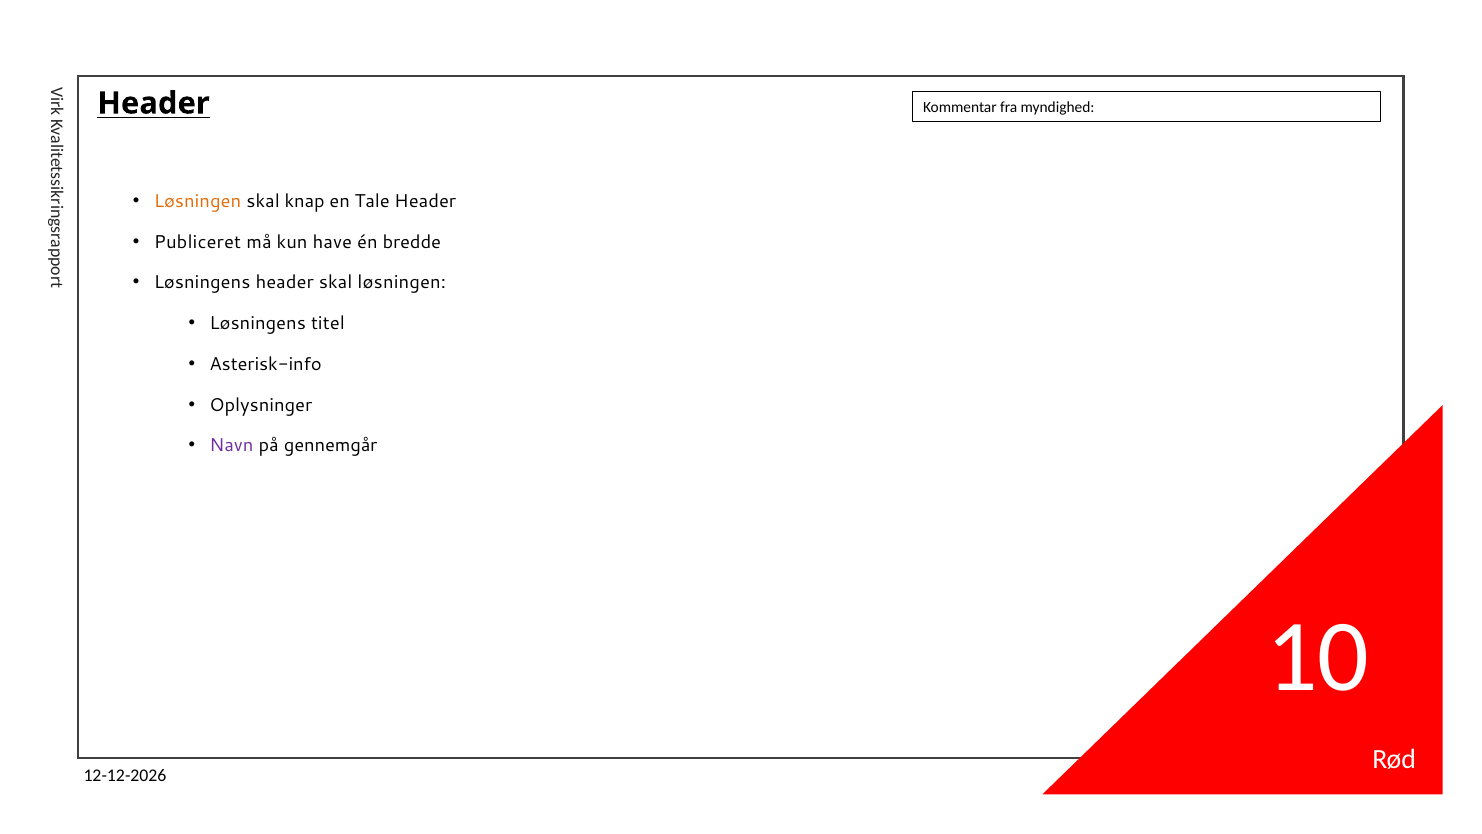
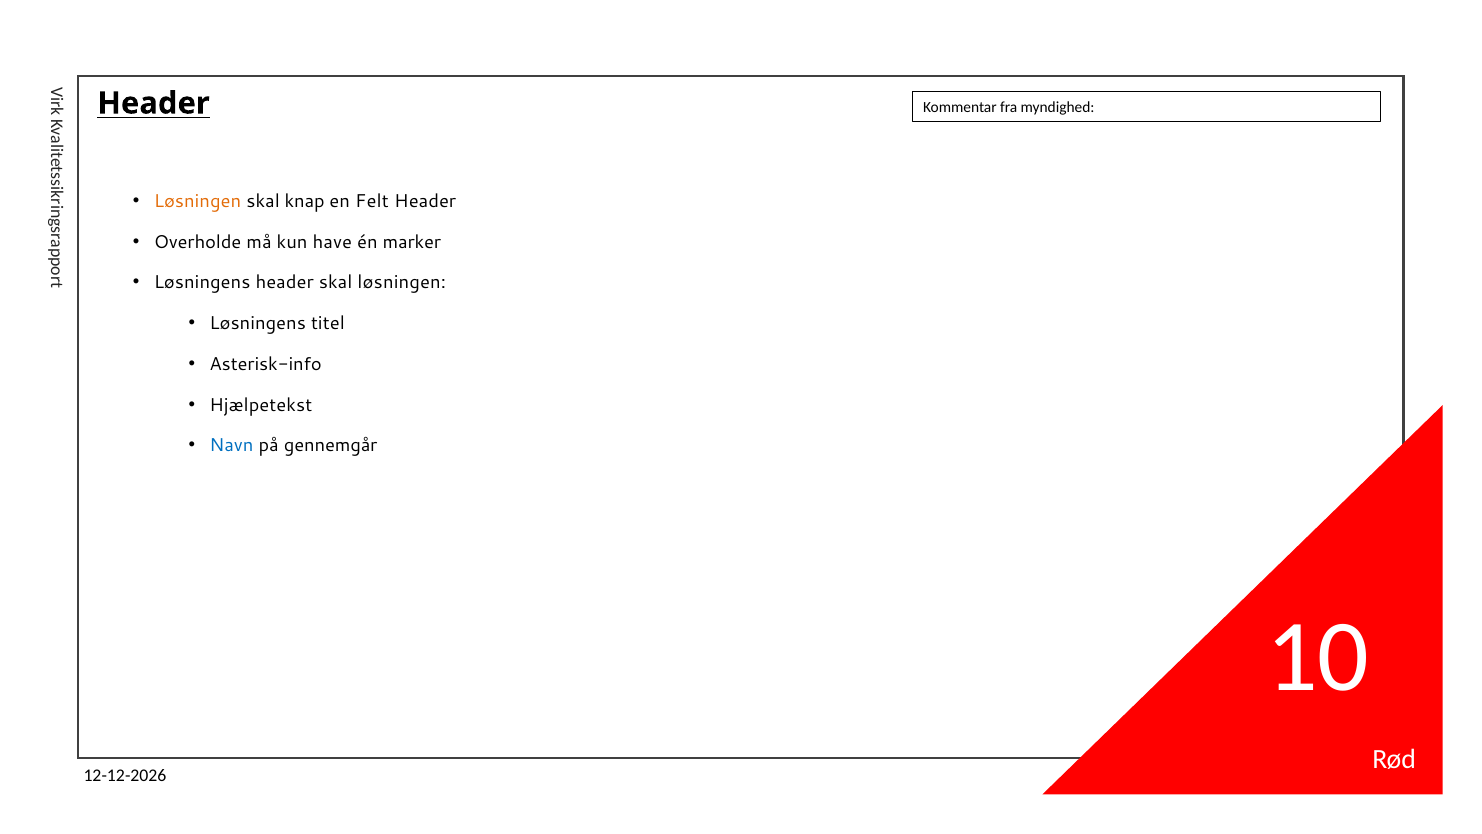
Tale: Tale -> Felt (372, 201)
Publiceret: Publiceret -> Overholde (198, 242)
bredde: bredde -> marker (412, 242)
Oplysninger: Oplysninger -> Hjælpetekst (261, 405)
Navn colour: purple -> blue (231, 446)
